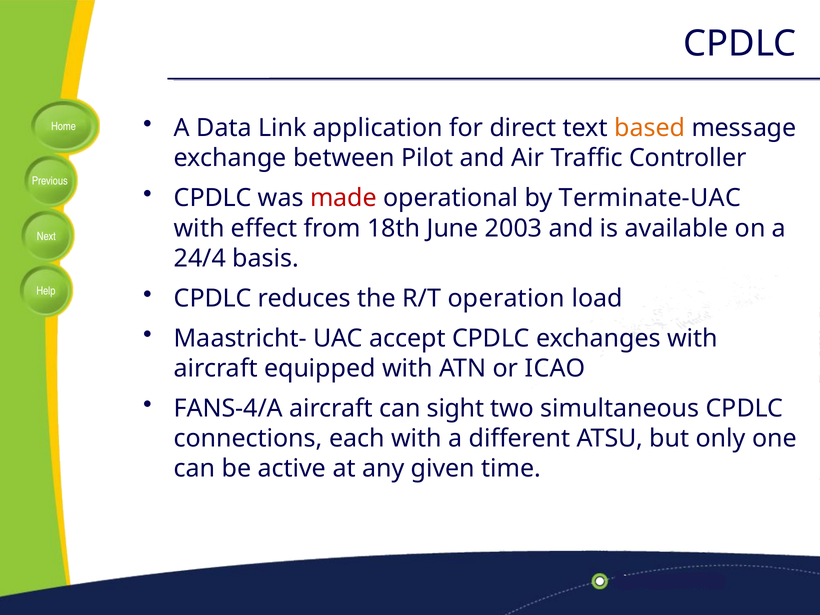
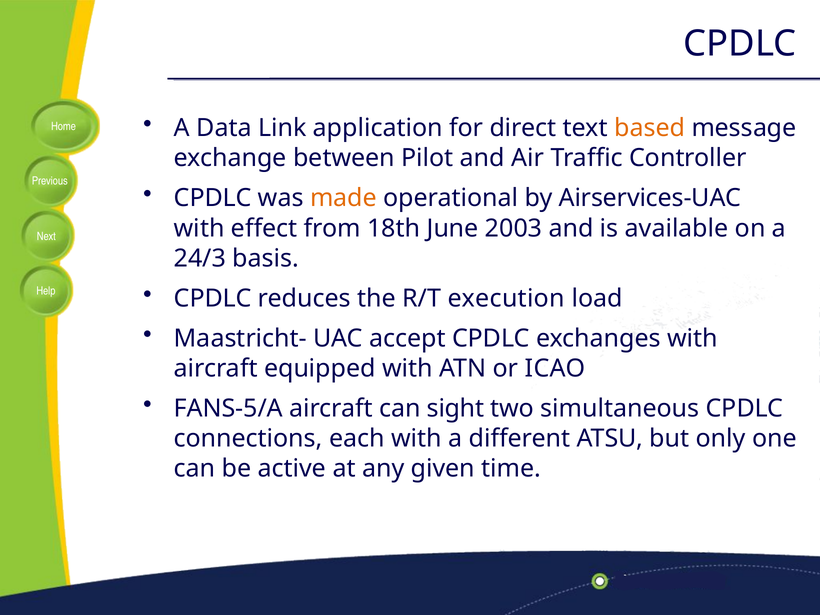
made colour: red -> orange (344, 198)
Terminate-UAC: Terminate-UAC -> Airservices-UAC (650, 198)
24/4: 24/4 -> 24/3 (200, 258)
operation: operation -> execution (506, 298)
FANS-4/A: FANS-4/A -> FANS-5/A (228, 409)
